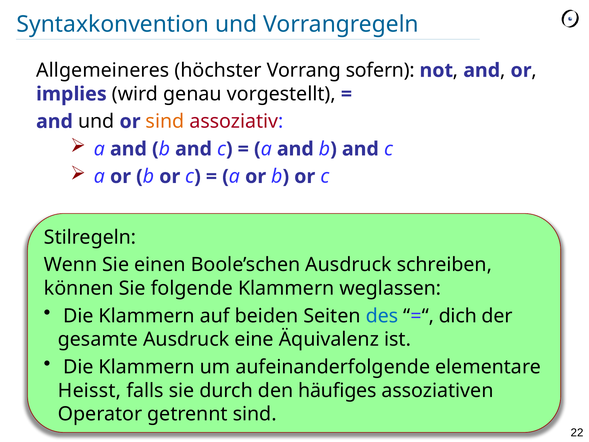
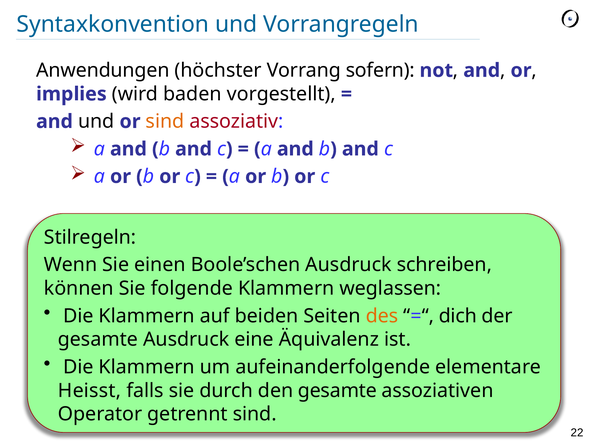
Allgemeineres: Allgemeineres -> Anwendungen (103, 70)
genau: genau -> baden (192, 94)
des colour: blue -> orange (382, 316)
den häufiges: häufiges -> gesamte (337, 390)
